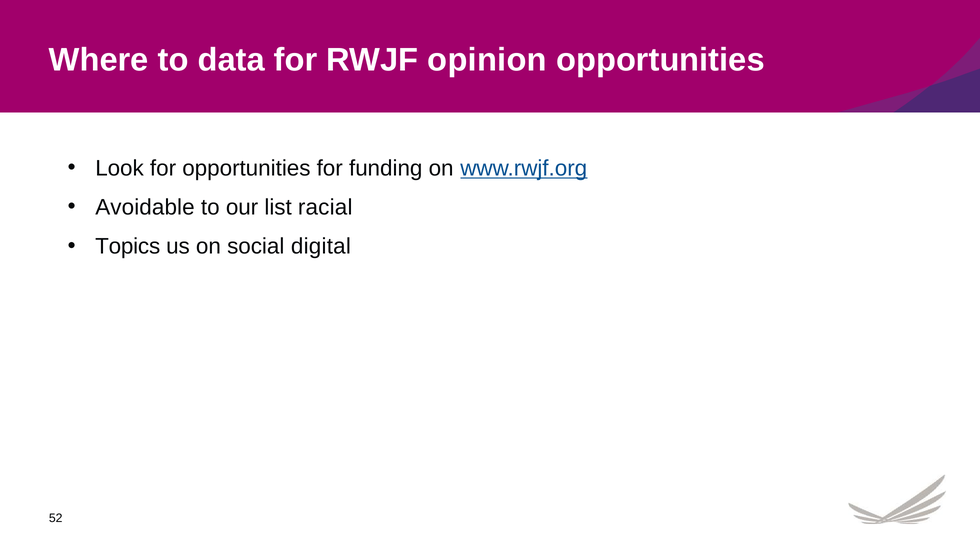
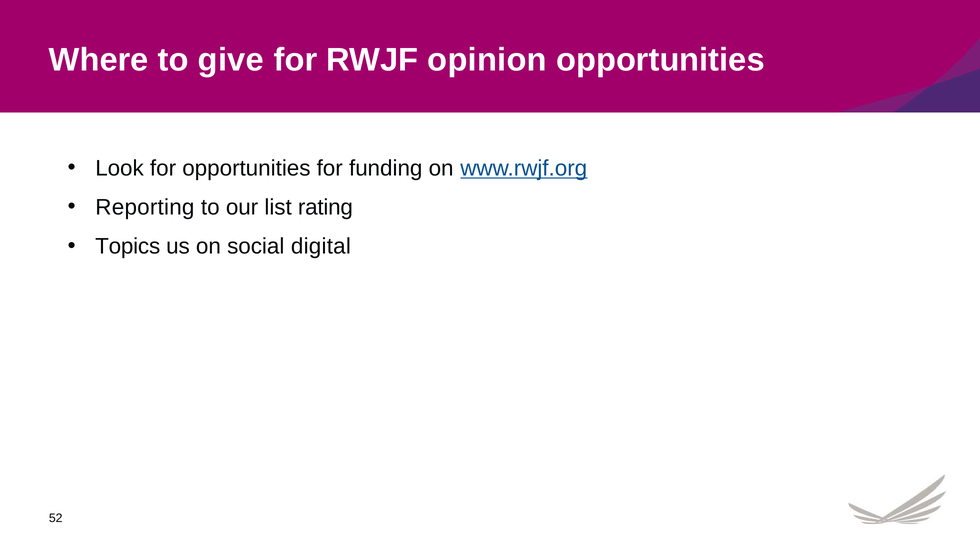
data: data -> give (231, 60)
Avoidable: Avoidable -> Reporting (145, 207)
racial: racial -> rating (325, 207)
